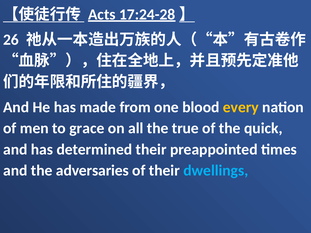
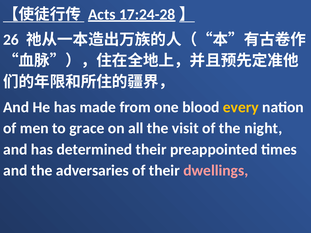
true: true -> visit (185, 128)
quick: quick -> night (263, 128)
dwellings colour: light blue -> pink (216, 171)
